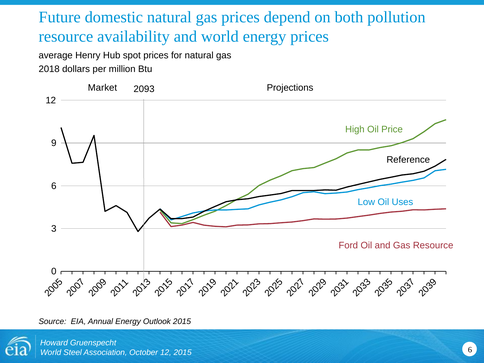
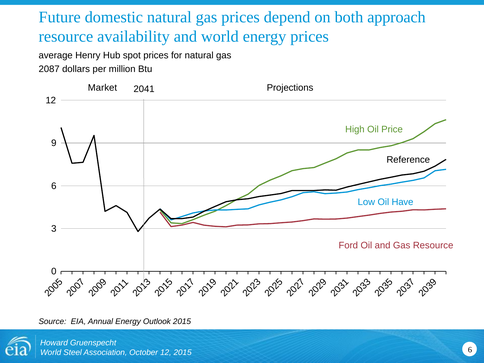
pollution: pollution -> approach (396, 17)
2018: 2018 -> 2087 (49, 69)
2093: 2093 -> 2041 (144, 89)
Uses: Uses -> Have (402, 202)
